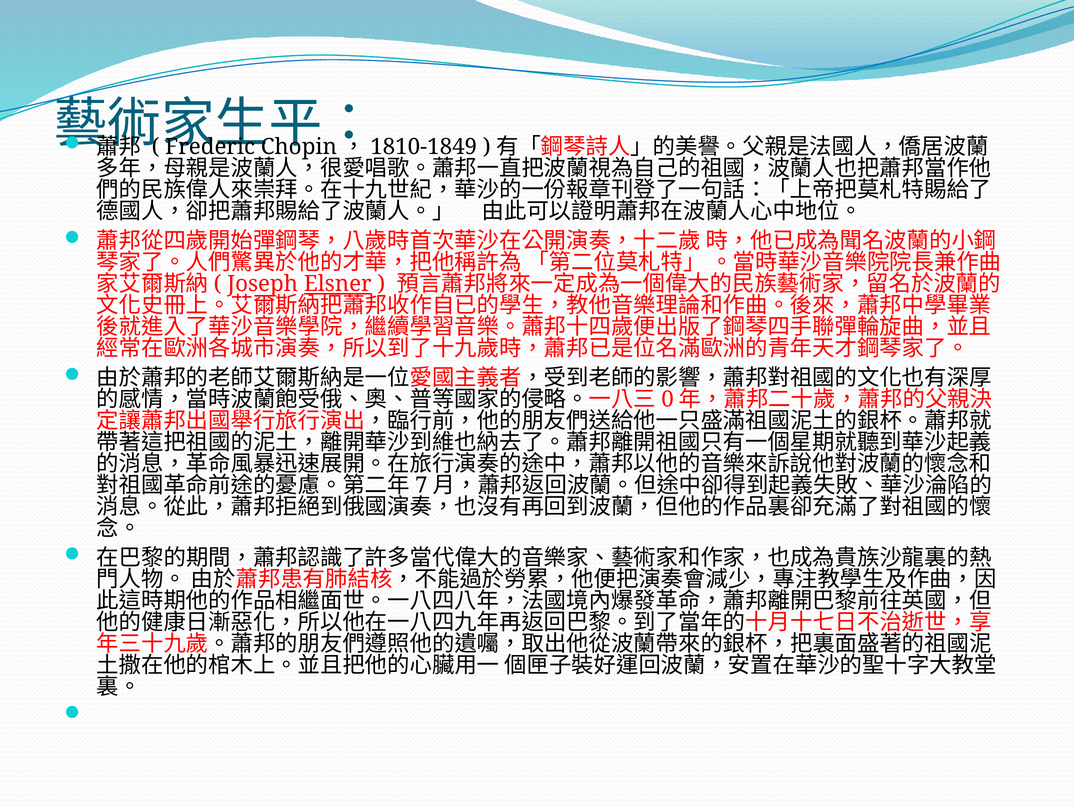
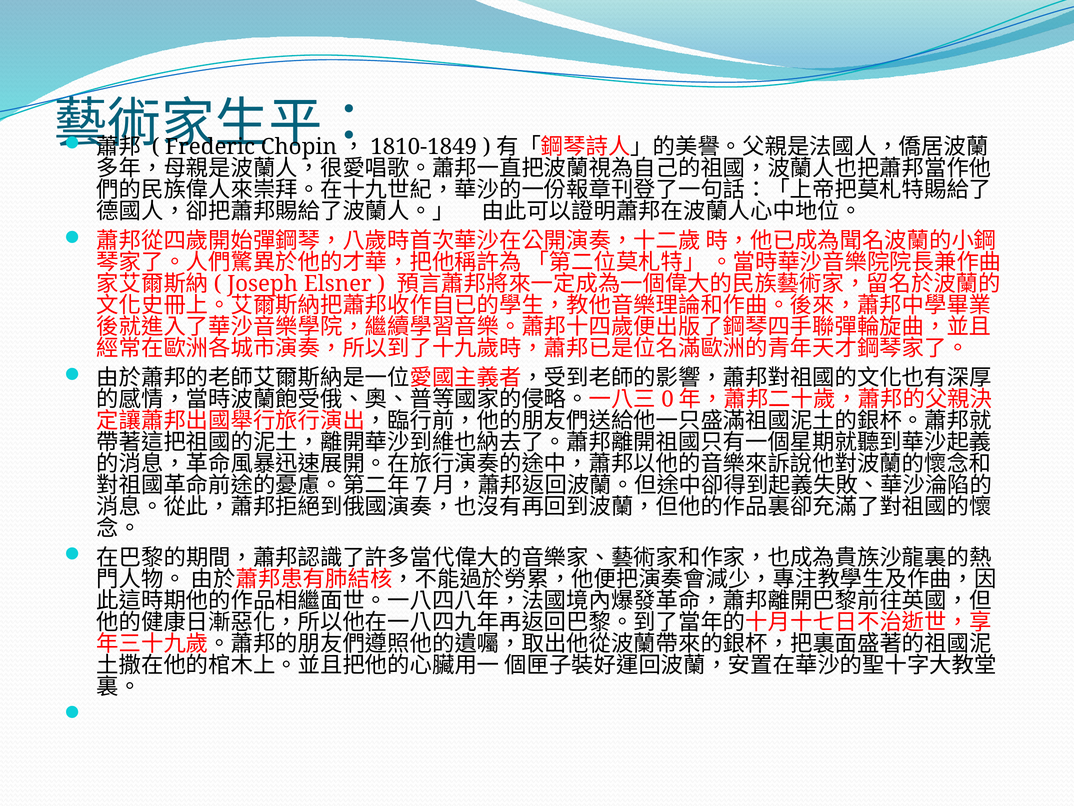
Elsner underline: present -> none (338, 284)
